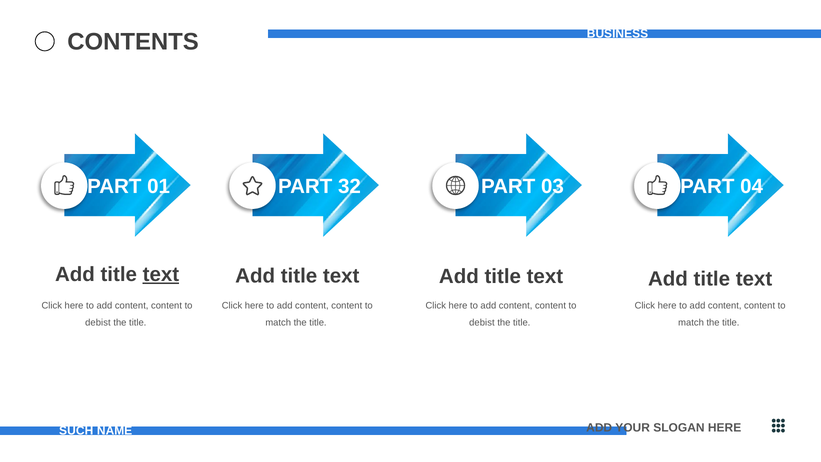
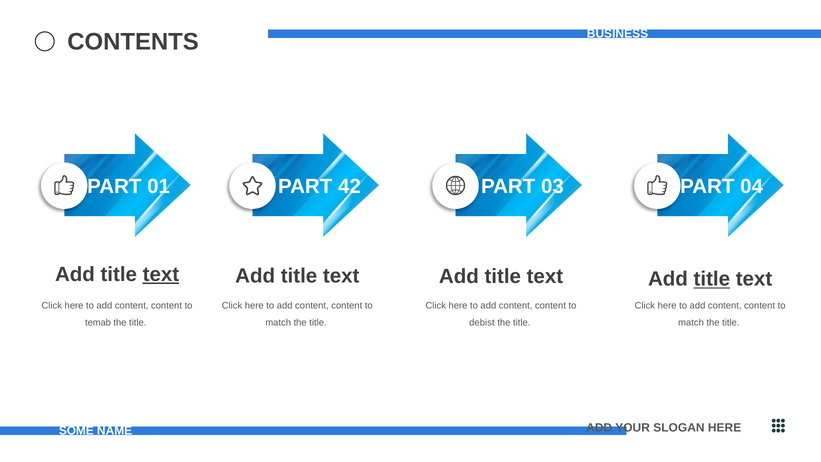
32: 32 -> 42 (350, 186)
title underline: none -> present (712, 279)
debist: debist -> temab (98, 322)
SUCH: SUCH -> SOME (76, 431)
